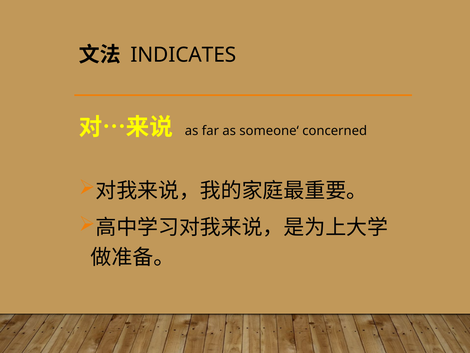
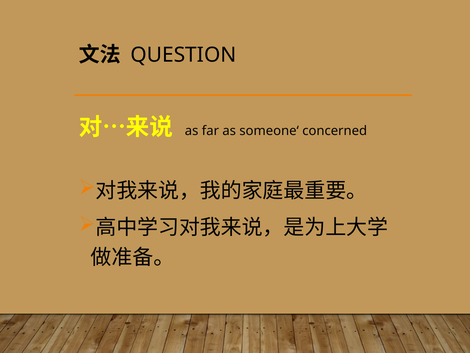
INDICATES: INDICATES -> QUESTION (183, 55)
